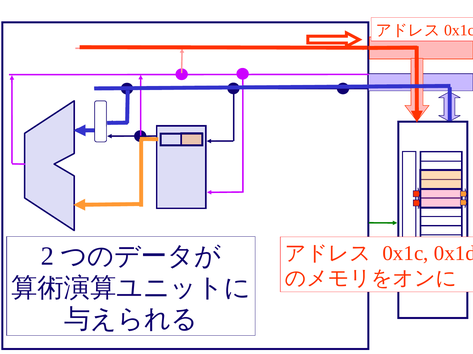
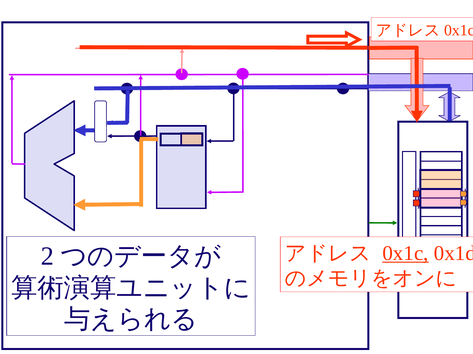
0x1c underline: none -> present (406, 254)
